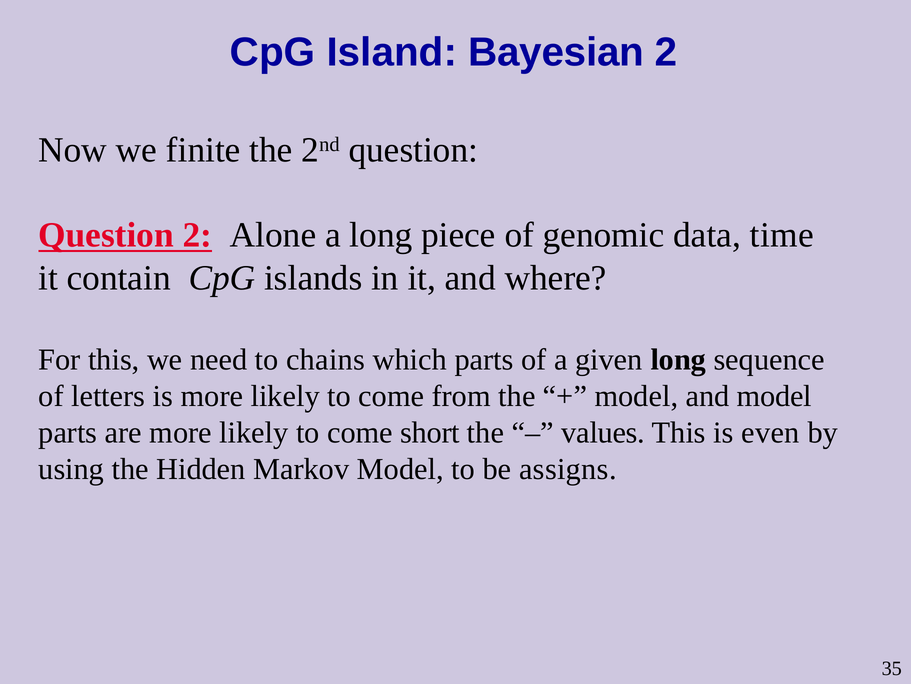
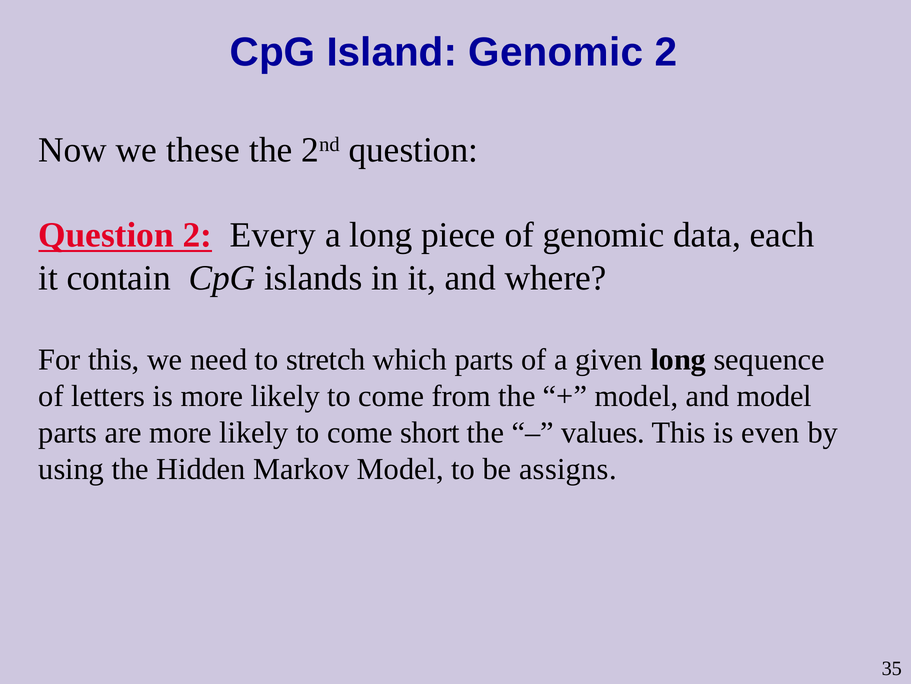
Island Bayesian: Bayesian -> Genomic (556, 52)
finite: finite -> these (203, 150)
Alone: Alone -> Every (273, 235)
time: time -> each (782, 235)
chains: chains -> stretch (326, 359)
